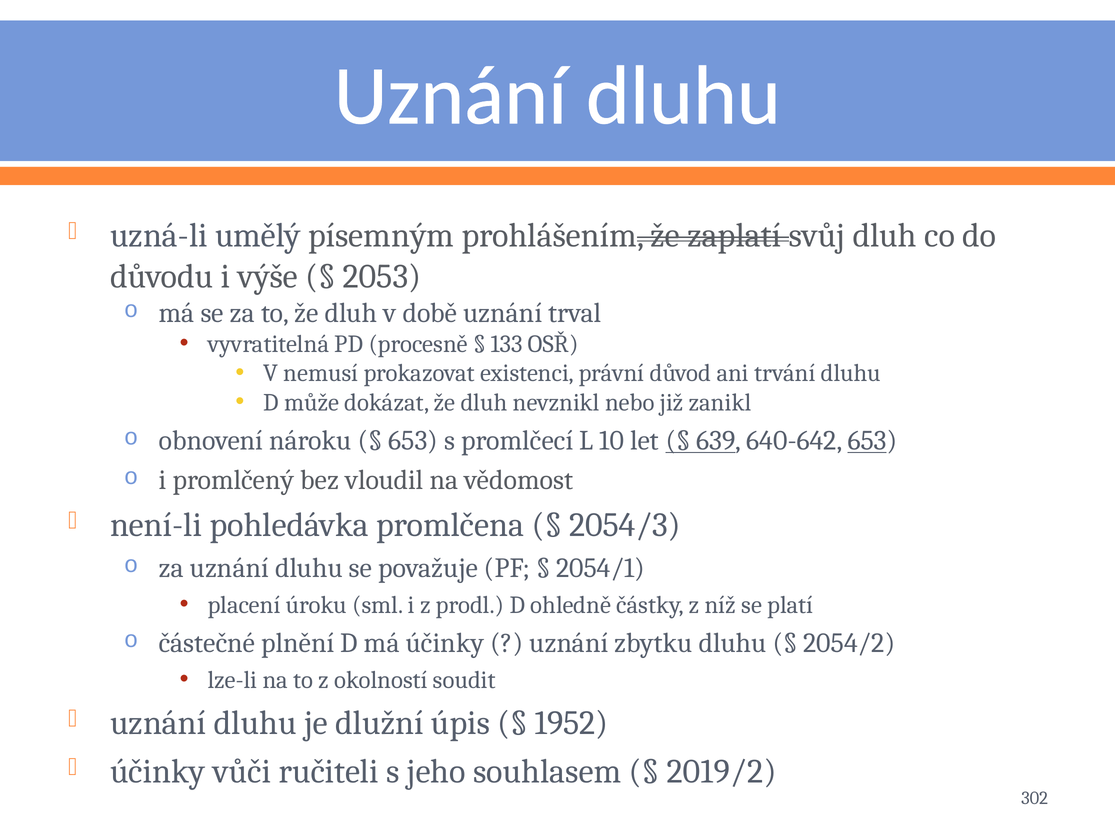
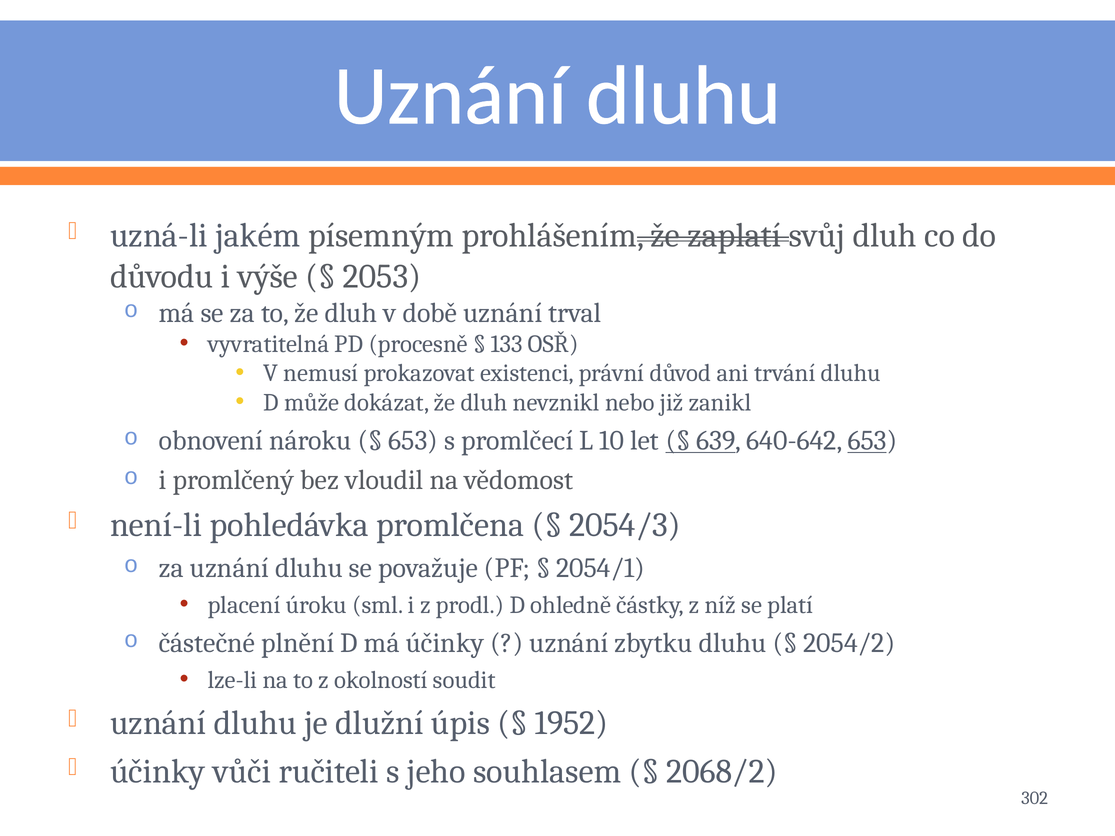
umělý: umělý -> jakém (258, 236)
2019/2: 2019/2 -> 2068/2 (722, 772)
